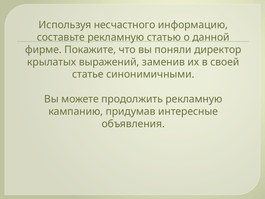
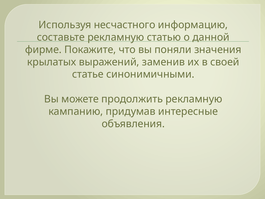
директор: директор -> значения (218, 50)
